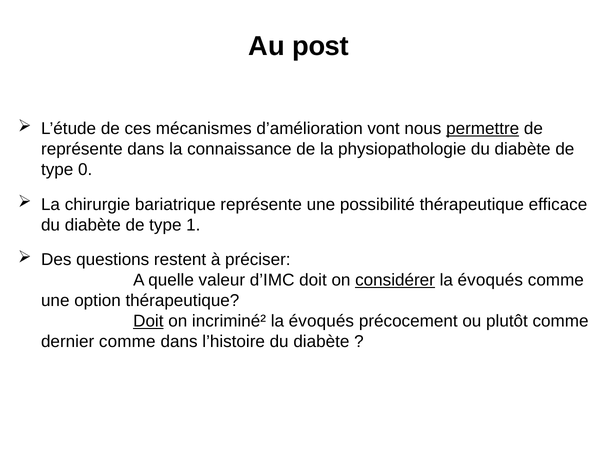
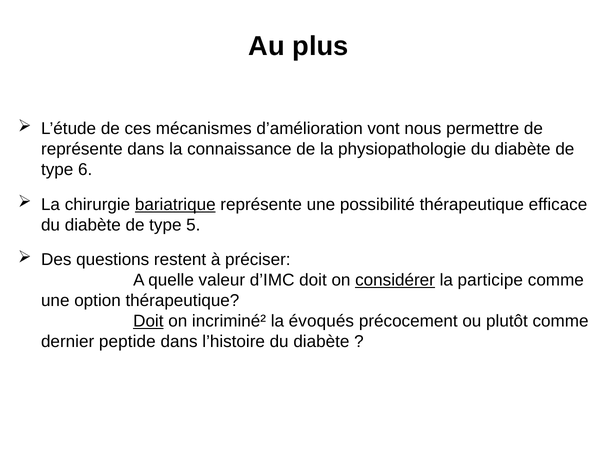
post: post -> plus (320, 46)
permettre underline: present -> none (483, 129)
0: 0 -> 6 (85, 169)
bariatrique underline: none -> present (175, 204)
1: 1 -> 5 (193, 225)
évoqués: évoqués -> participe (490, 280)
dernier comme: comme -> peptide (127, 341)
